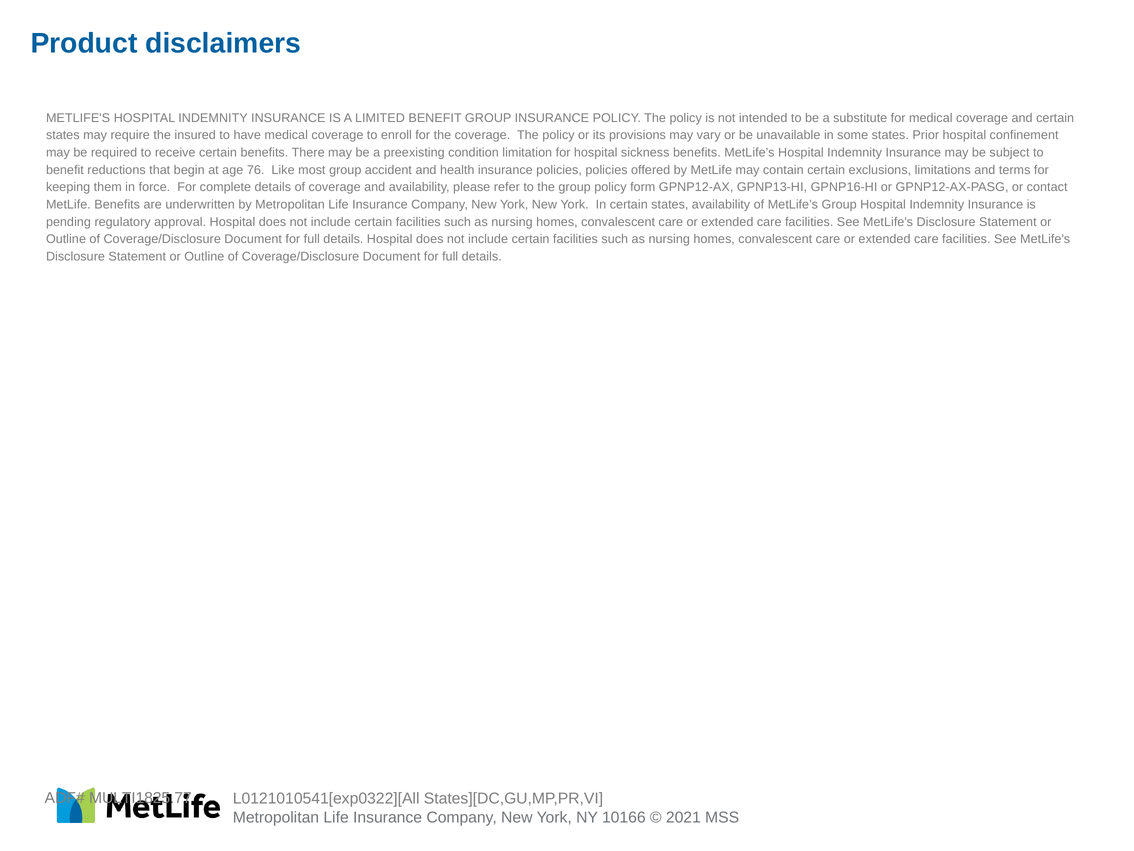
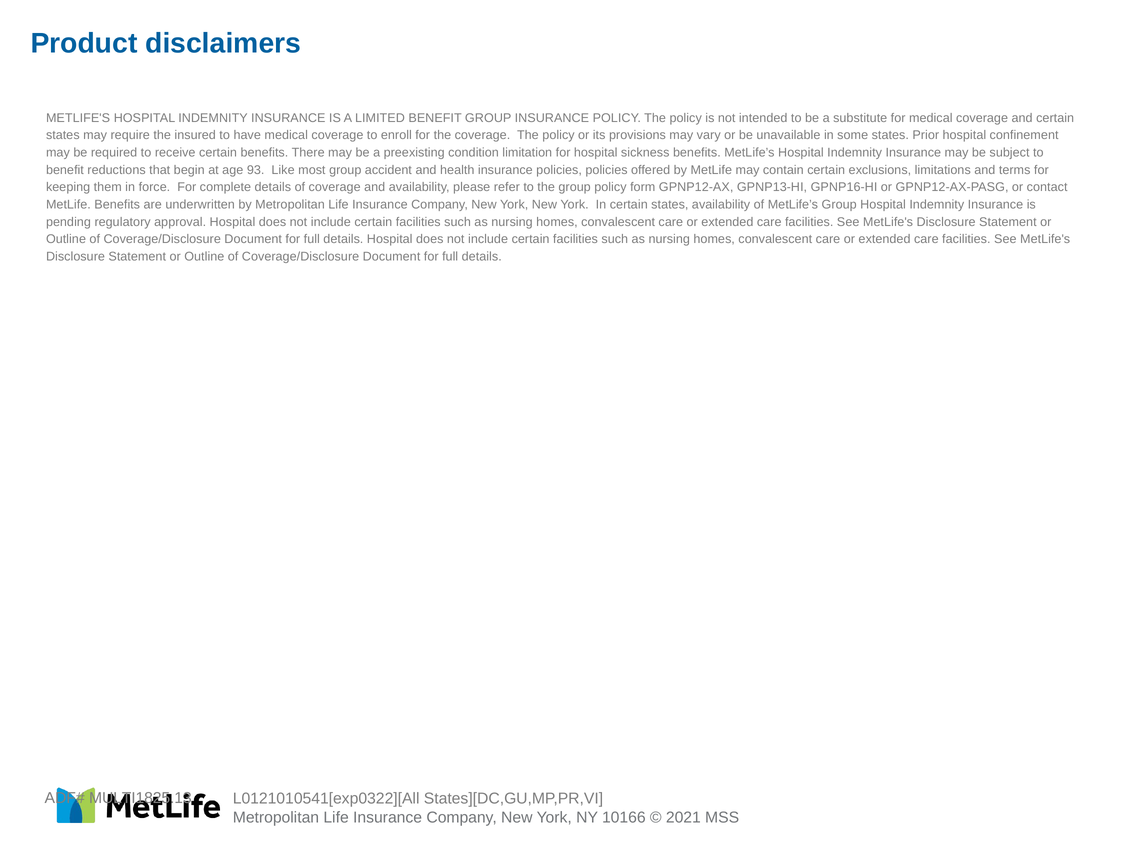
76: 76 -> 93 (256, 170)
MULTI1825.77: MULTI1825.77 -> MULTI1825.13 (140, 797)
